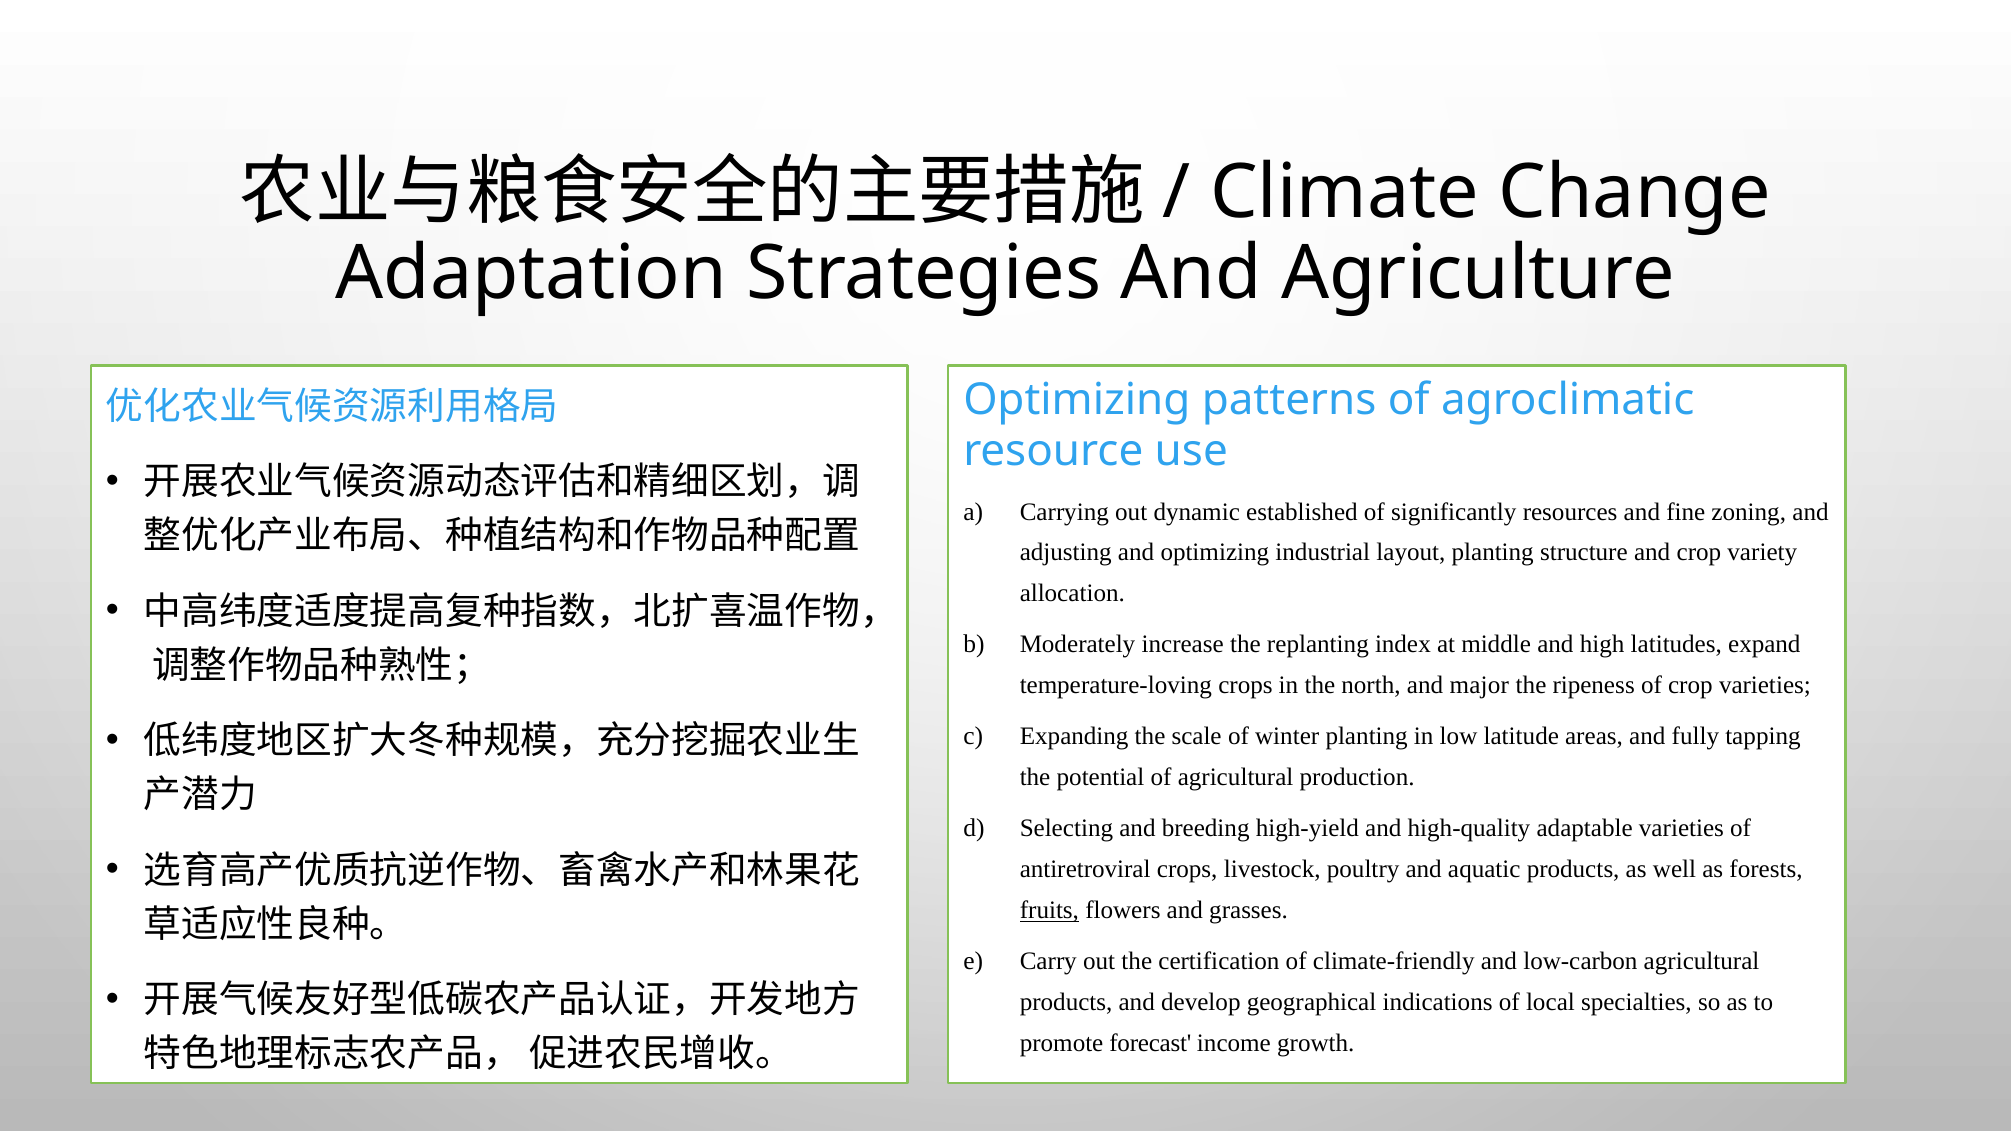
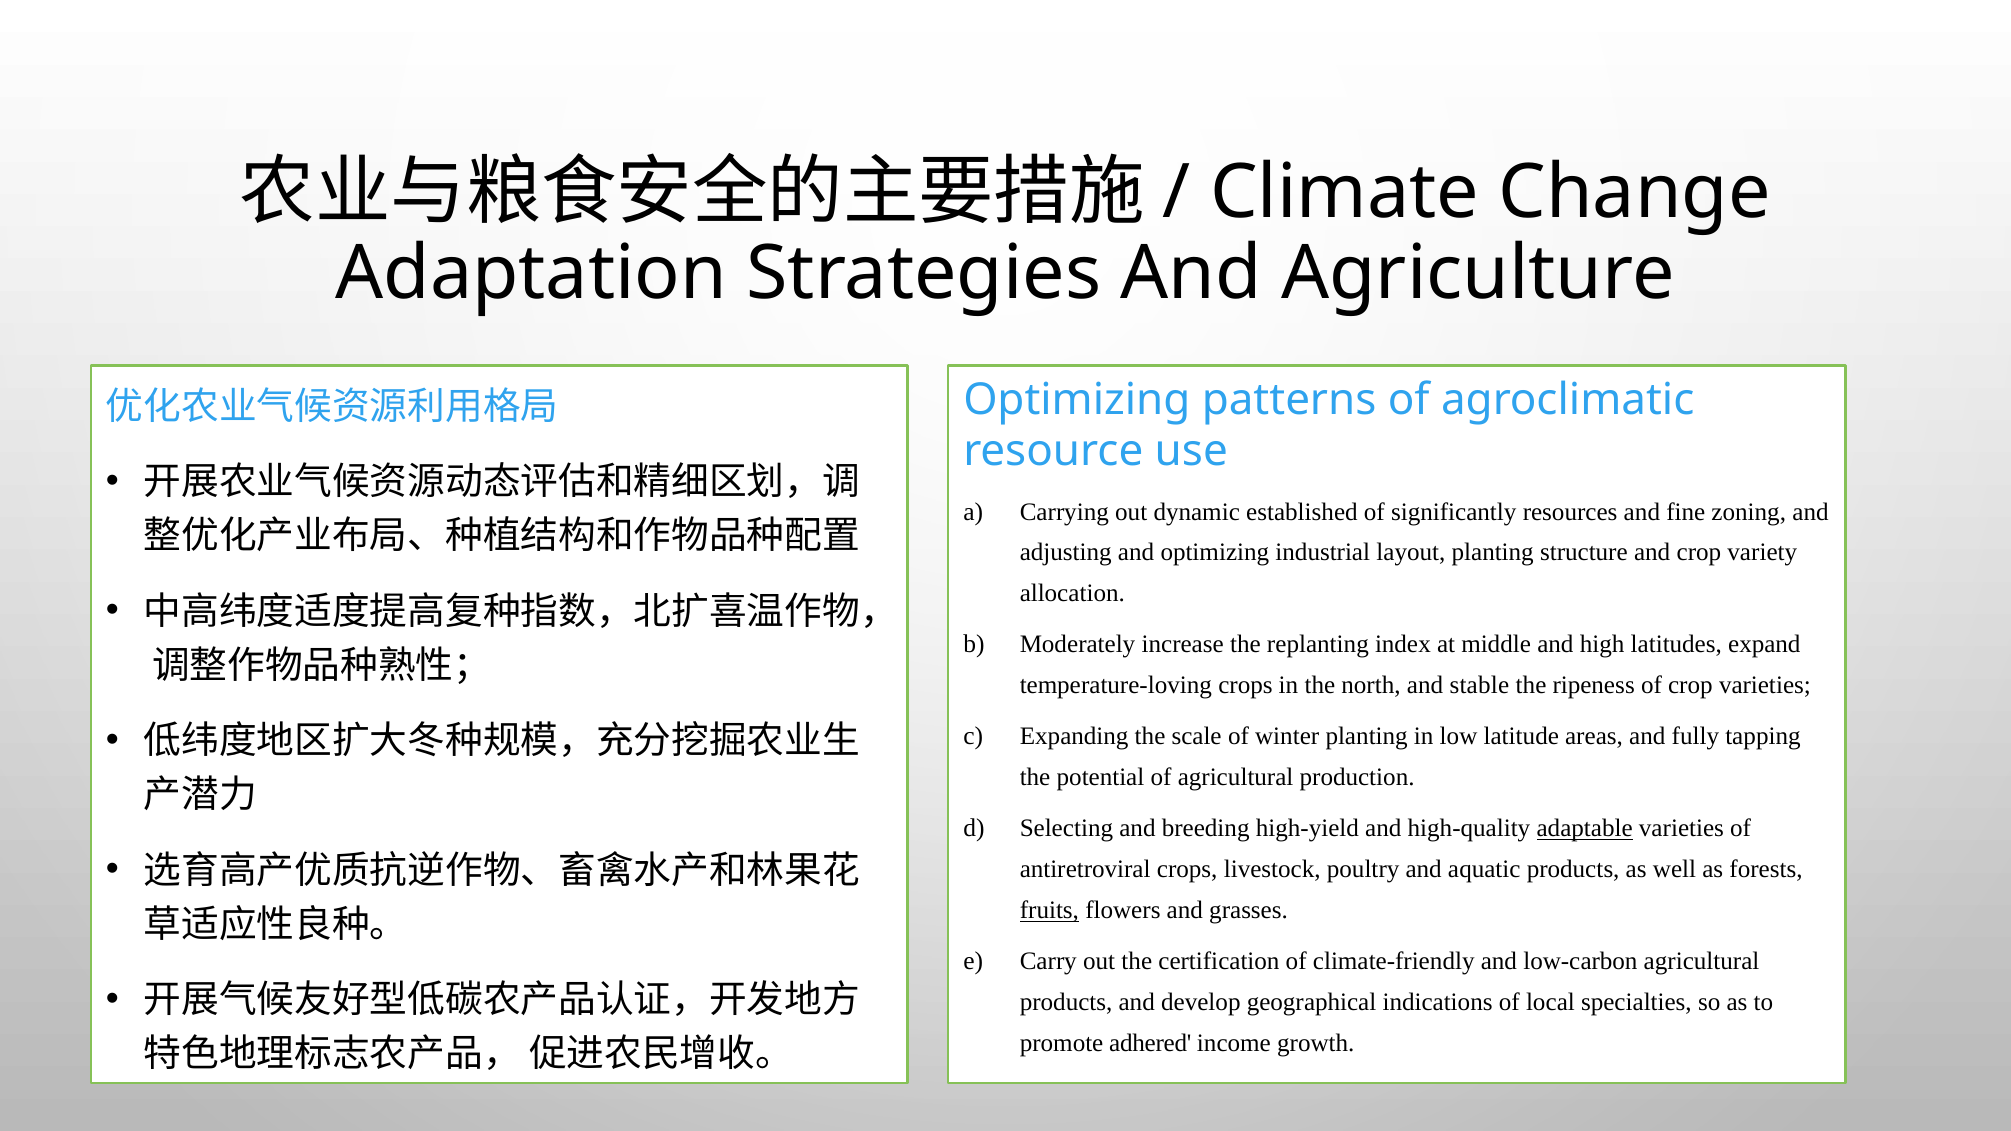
major: major -> stable (1479, 686)
adaptable underline: none -> present (1585, 829)
forecast: forecast -> adhered (1150, 1044)
